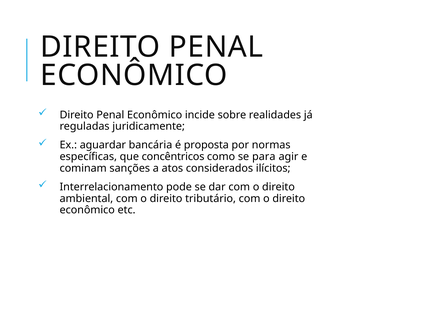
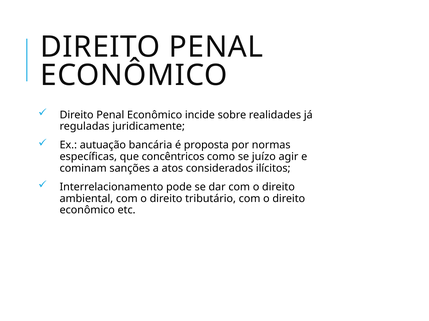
aguardar: aguardar -> autuação (103, 145)
para: para -> juízo (264, 157)
